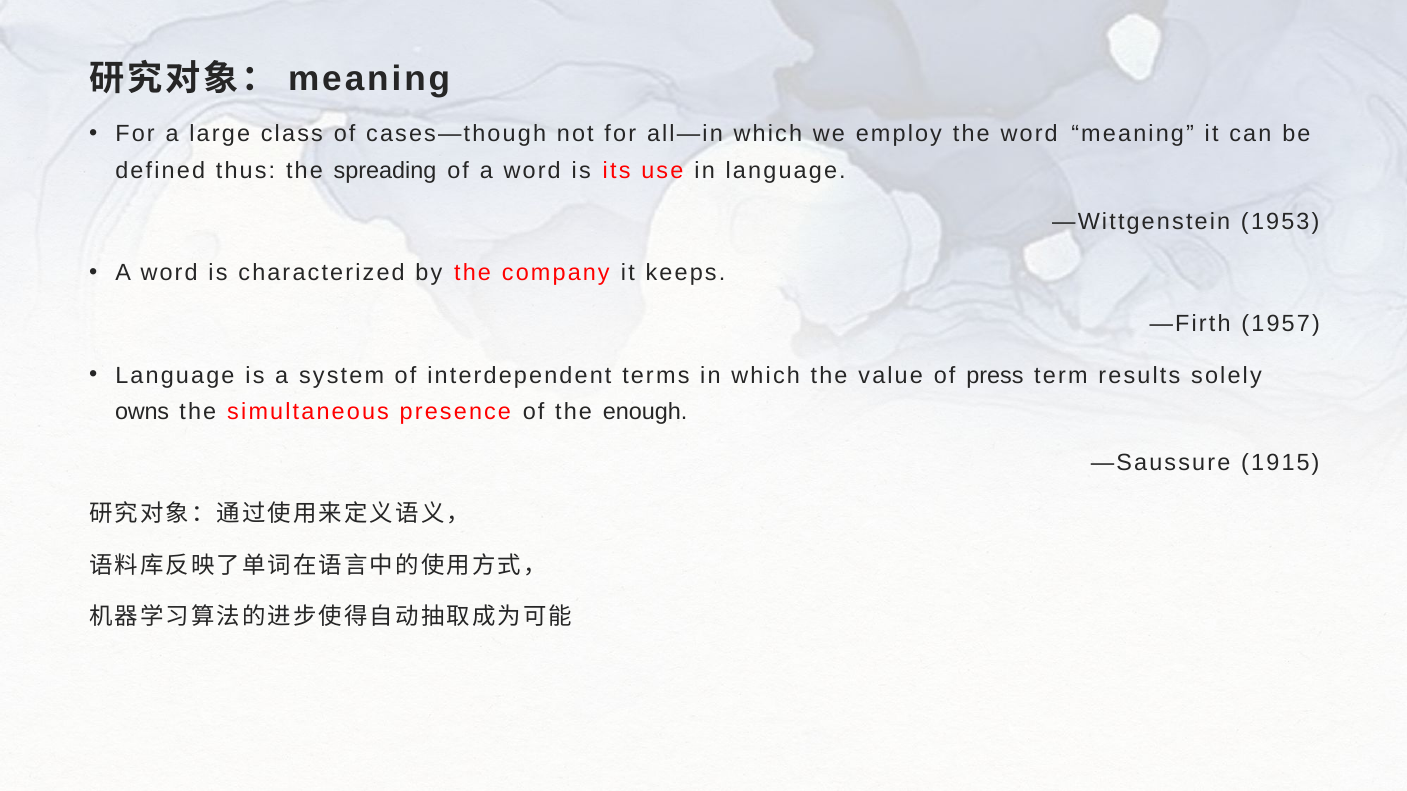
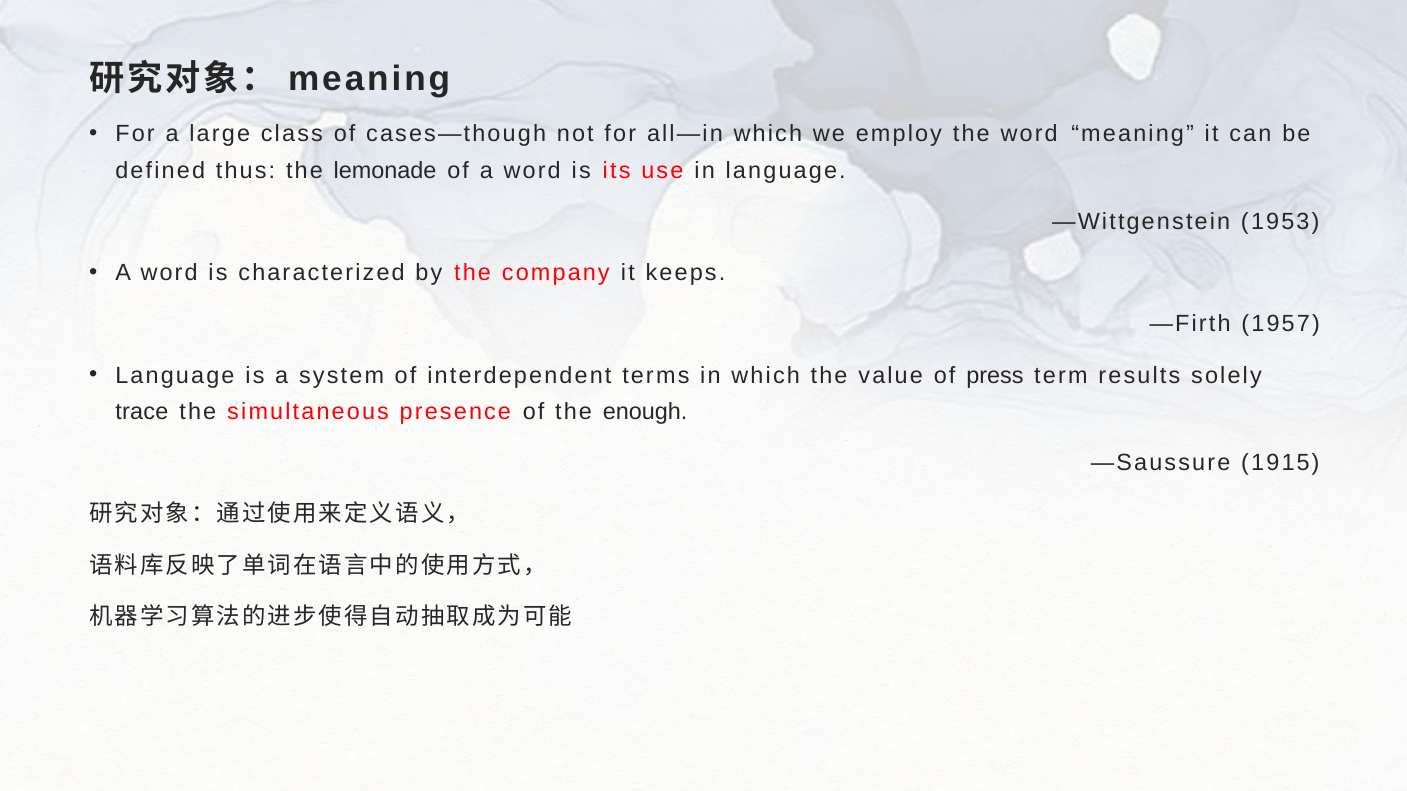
spreading: spreading -> lemonade (385, 171)
owns: owns -> trace (142, 412)
